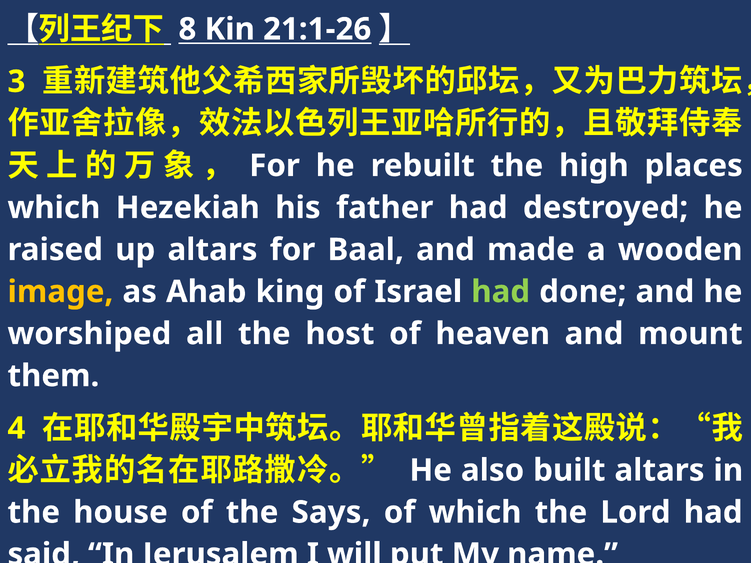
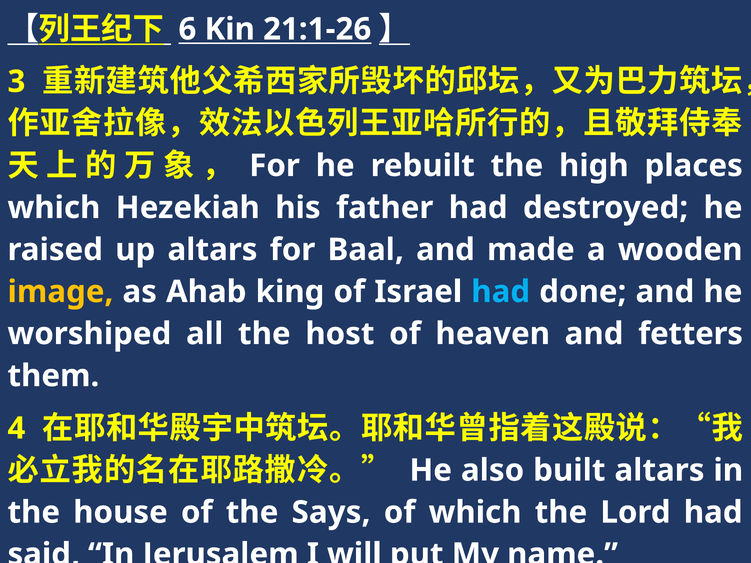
8: 8 -> 6 (187, 29)
had colour: light green -> light blue (501, 292)
mount: mount -> fetters (691, 334)
